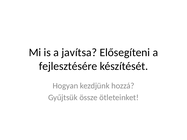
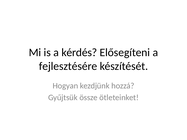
javítsa: javítsa -> kérdés (79, 53)
